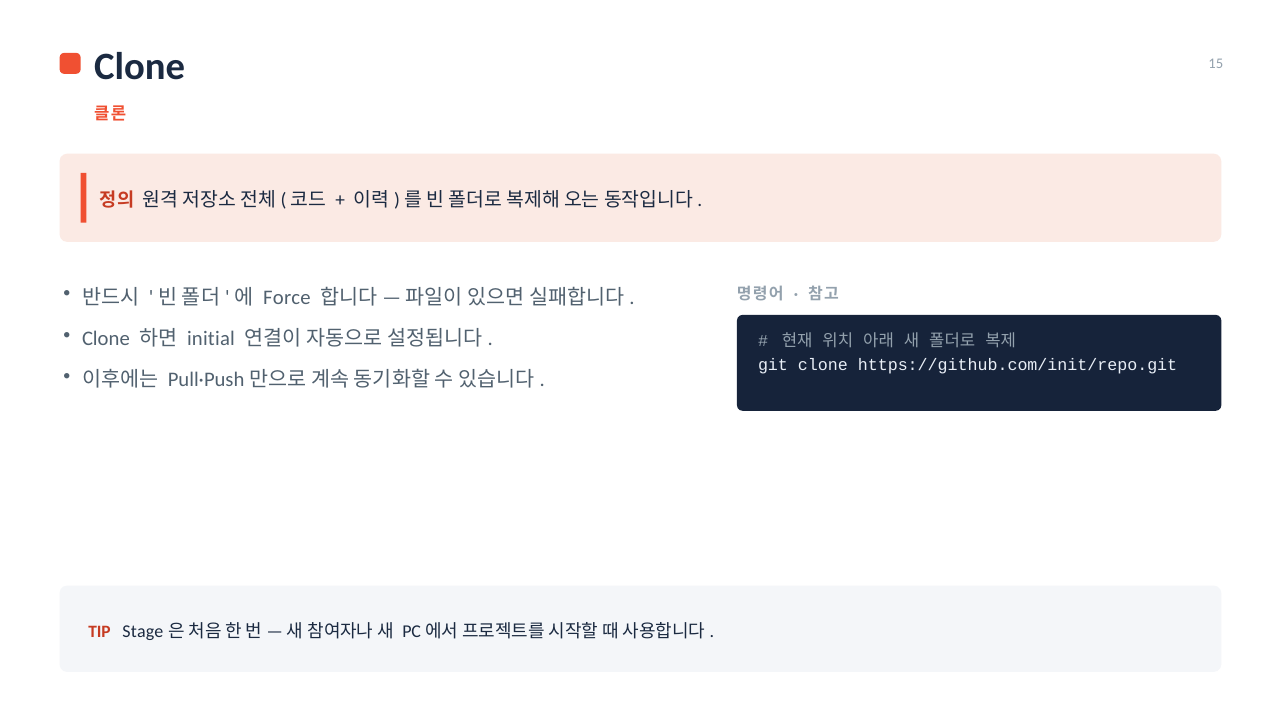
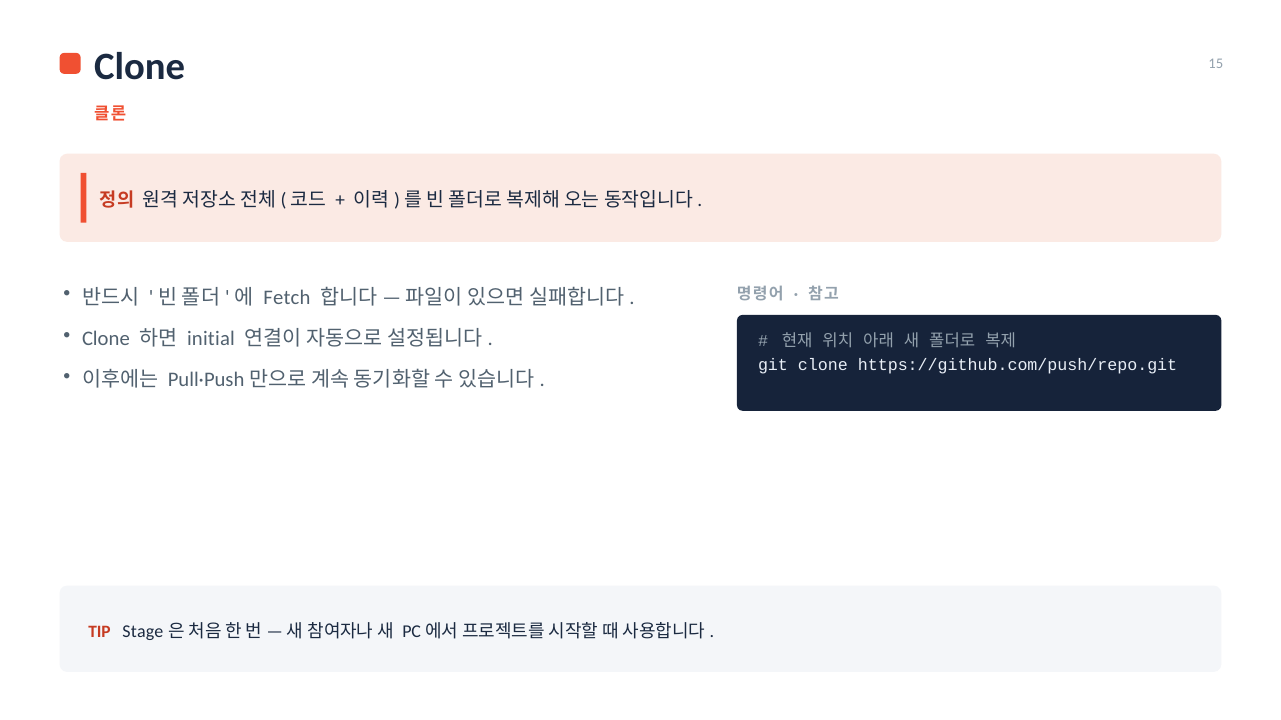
Force: Force -> Fetch (287, 298)
https://github.com/init/repo.git: https://github.com/init/repo.git -> https://github.com/push/repo.git (1018, 366)
